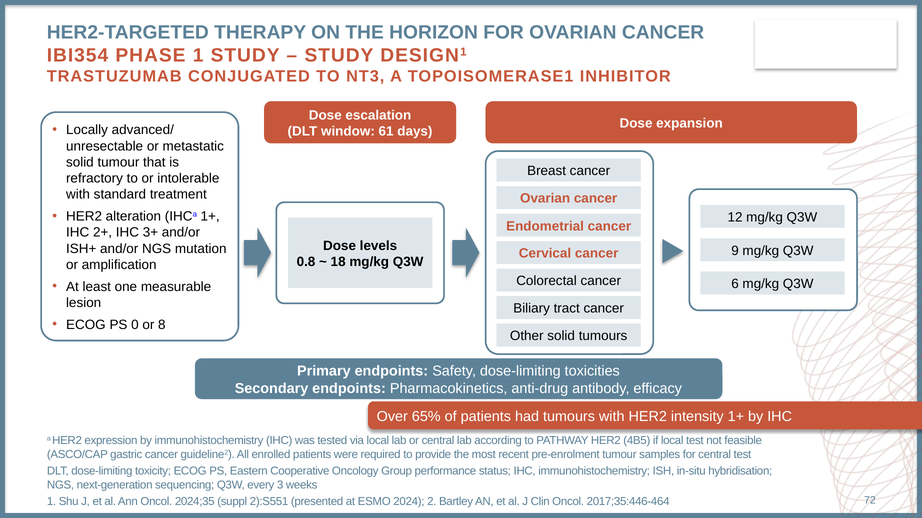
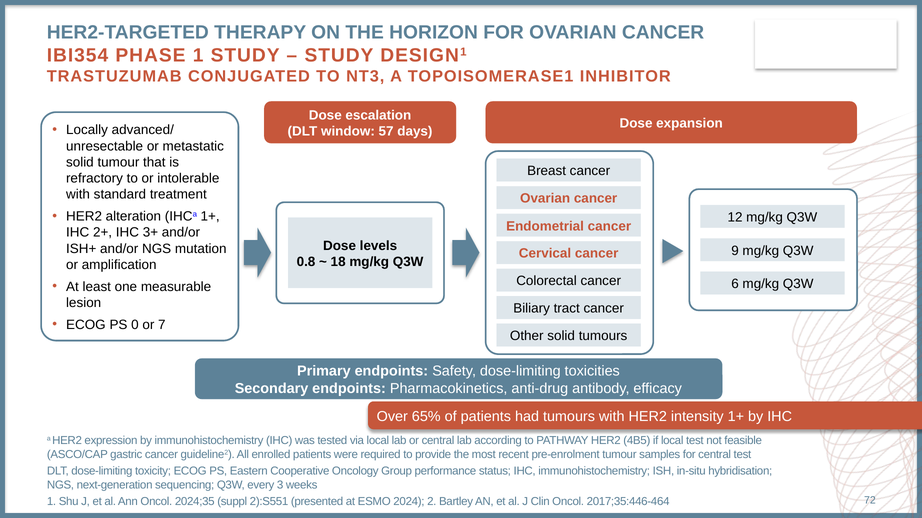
61: 61 -> 57 (386, 131)
8: 8 -> 7 (162, 325)
